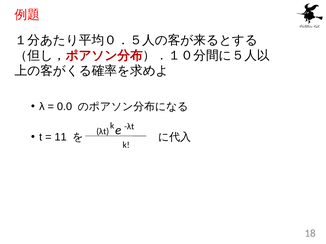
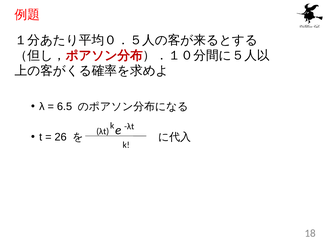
0.0: 0.0 -> 6.5 (65, 107)
11: 11 -> 26 (61, 137)
